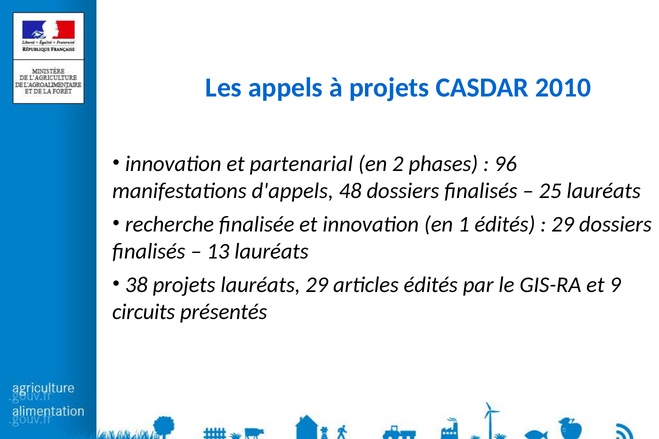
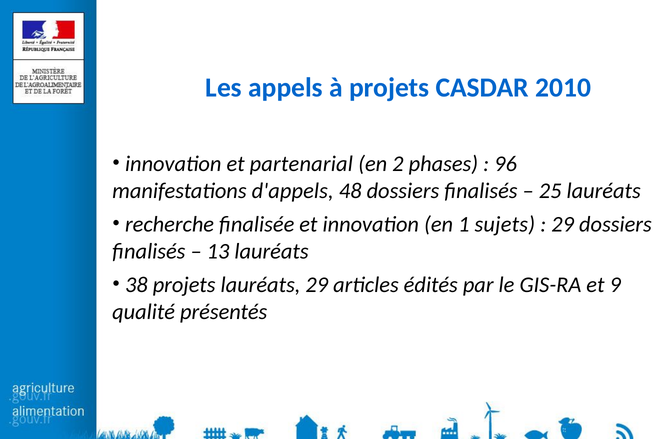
1 édités: édités -> sujets (505, 225)
circuits: circuits -> qualité (144, 312)
